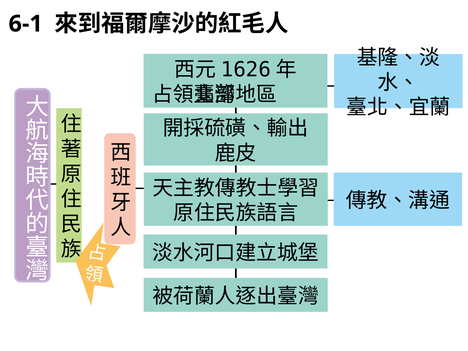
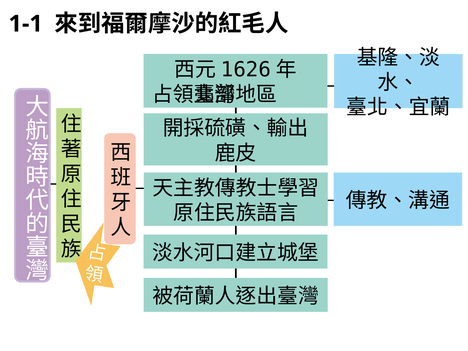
6-1: 6-1 -> 1-1 (26, 24)
